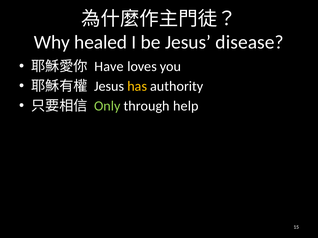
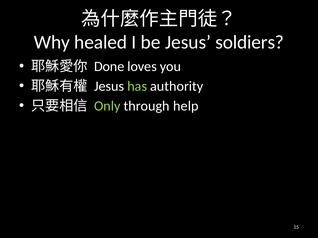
disease: disease -> soldiers (250, 42)
Have: Have -> Done (109, 67)
has colour: yellow -> light green (137, 87)
